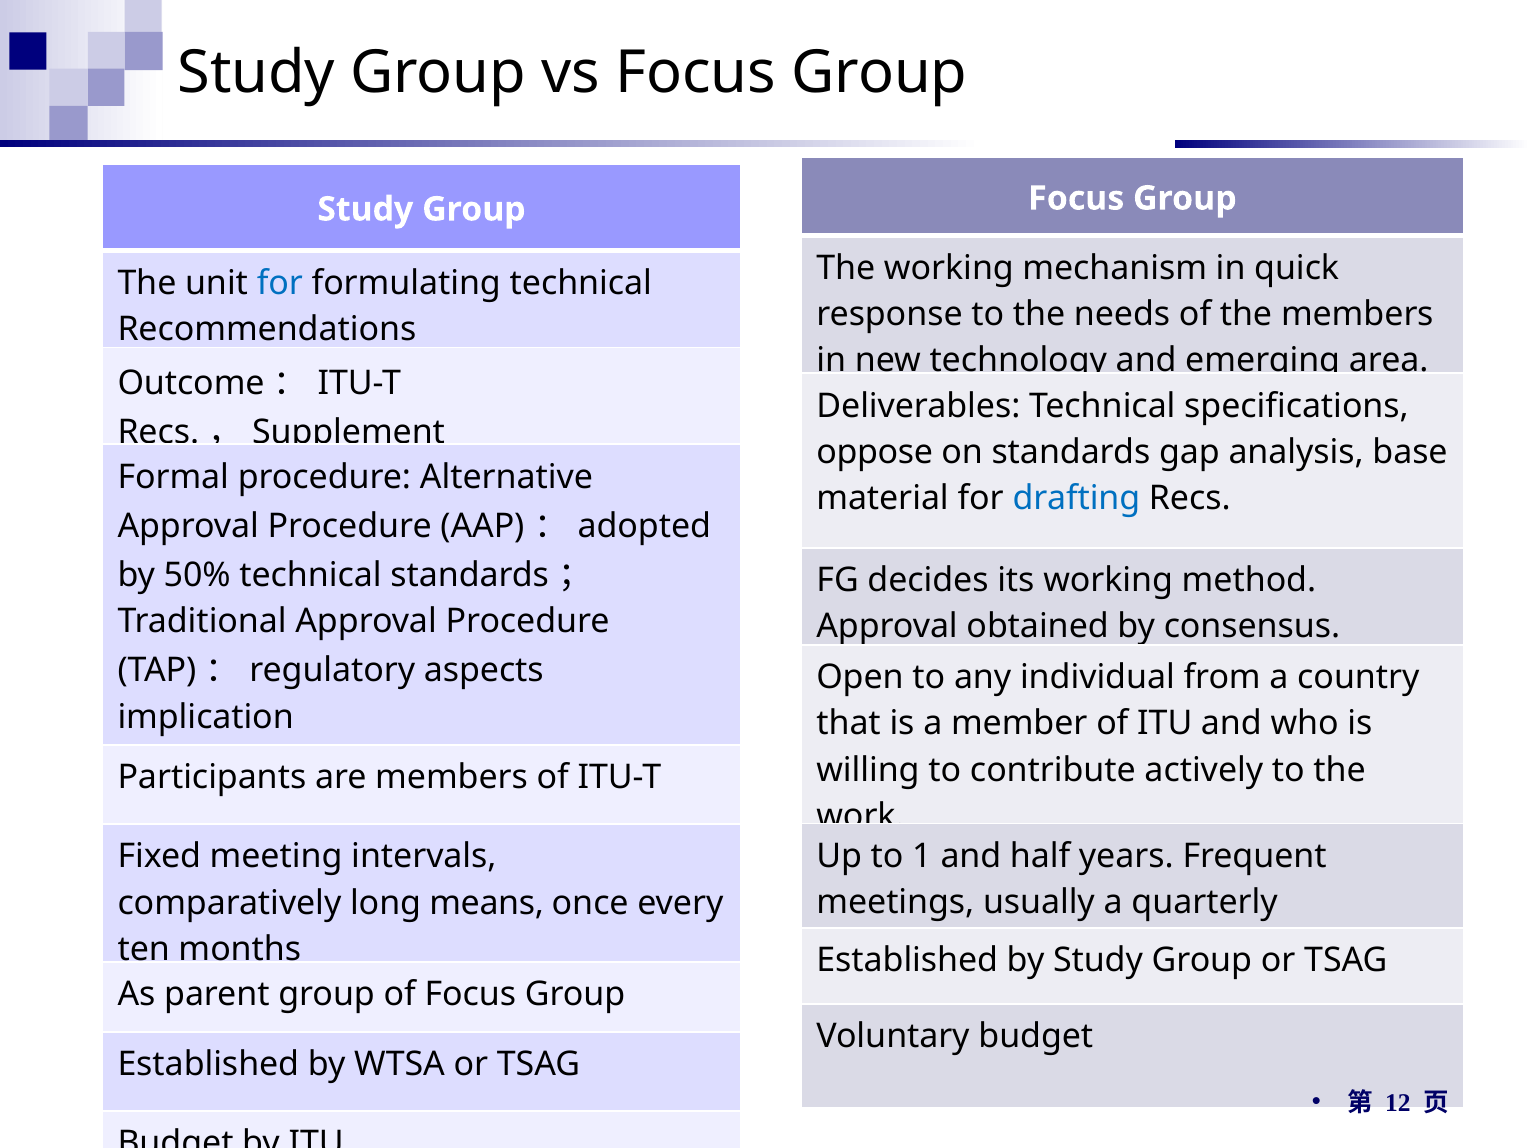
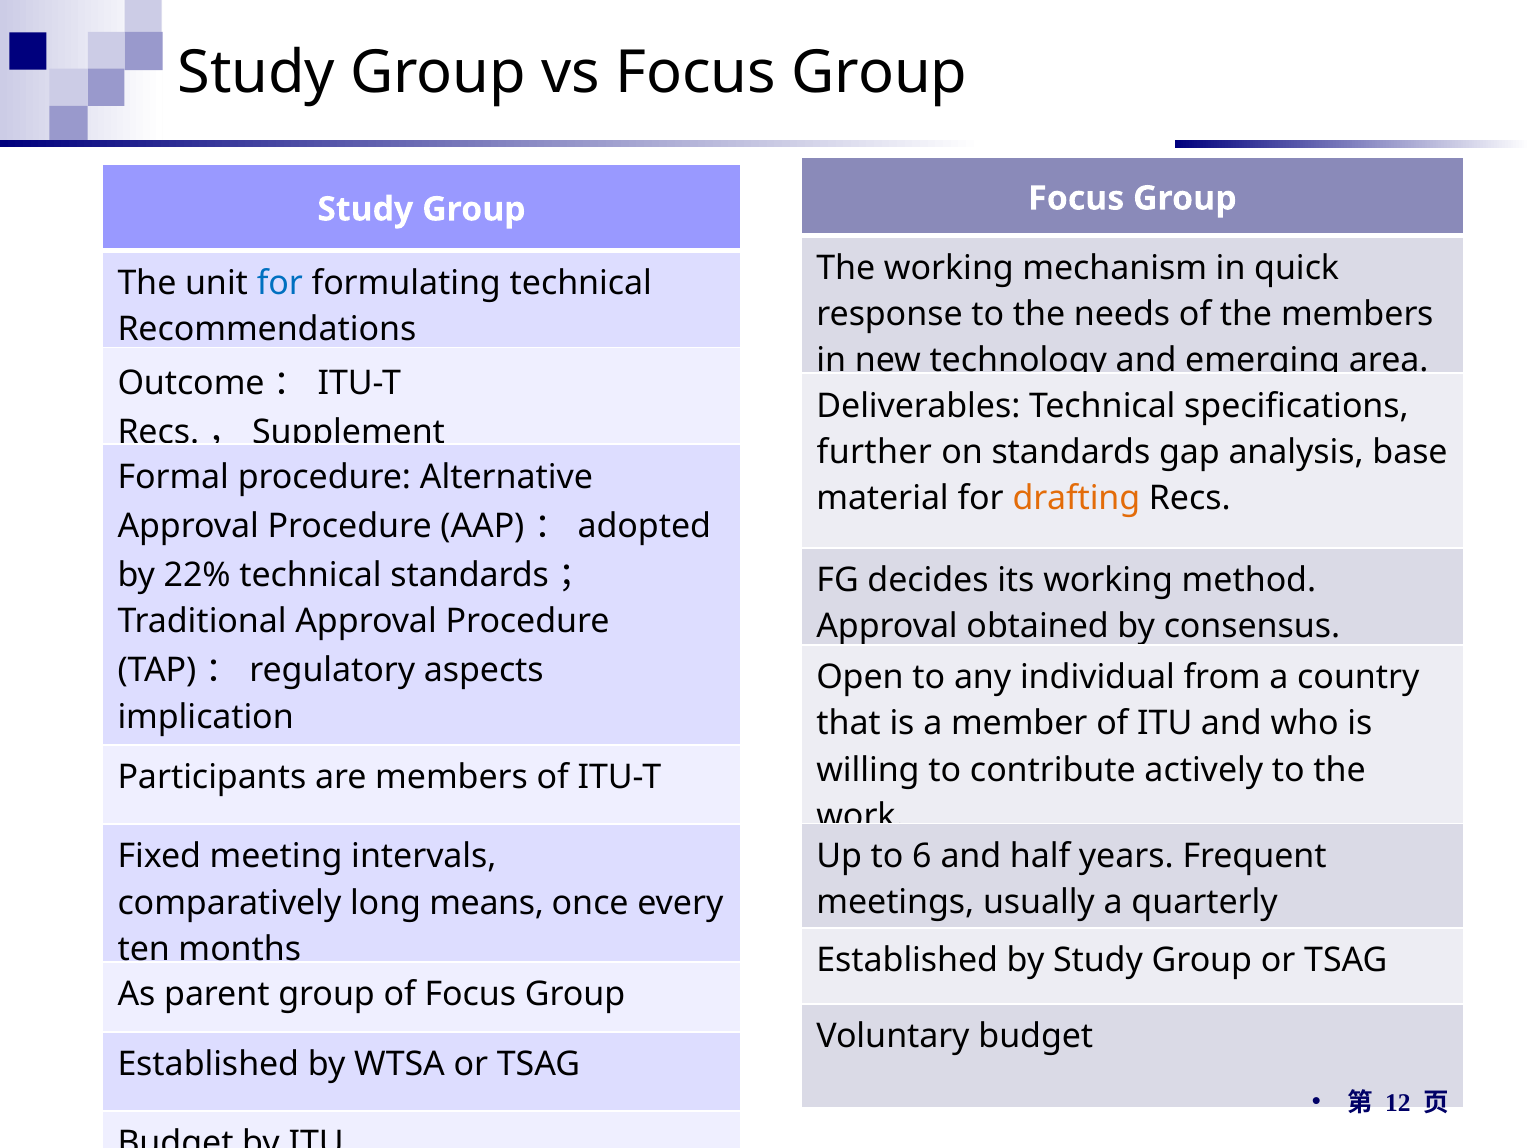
oppose: oppose -> further (874, 452)
drafting colour: blue -> orange (1076, 498)
50%: 50% -> 22% (197, 575)
1: 1 -> 6 (922, 856)
